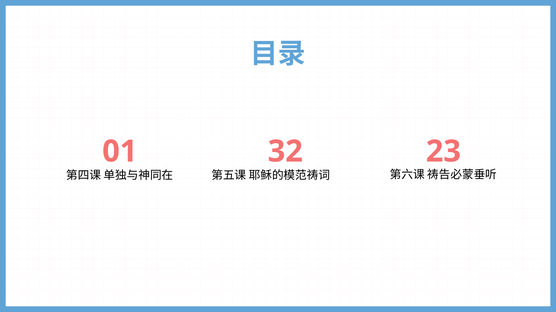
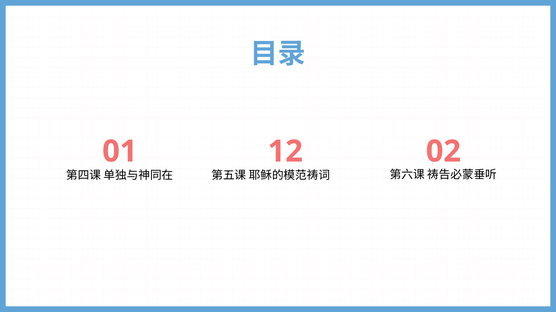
32: 32 -> 12 (285, 152)
23: 23 -> 02 (443, 152)
